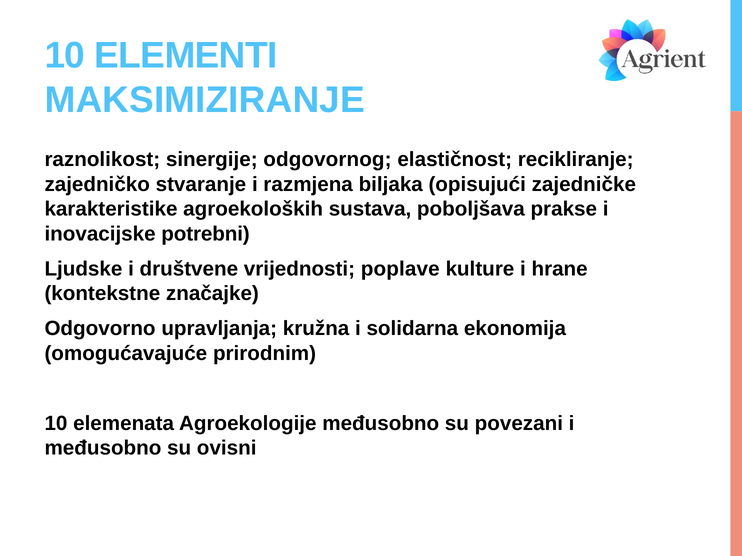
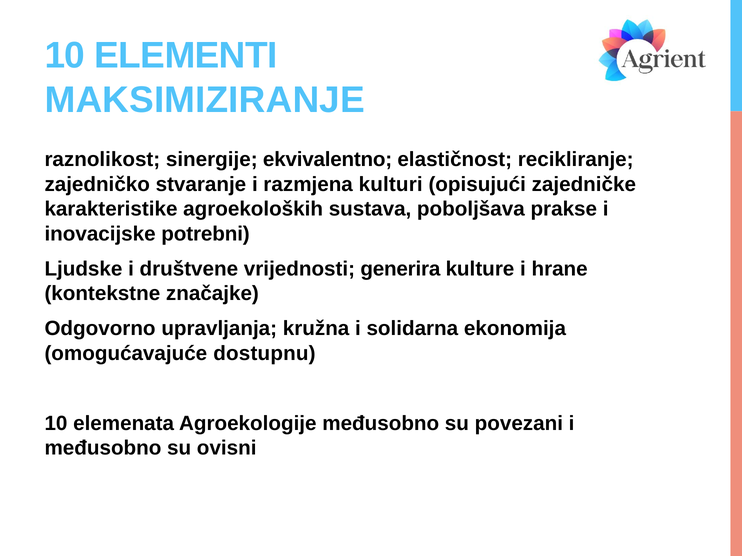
odgovornog: odgovornog -> ekvivalentno (328, 160)
biljaka: biljaka -> kulturi (391, 184)
poplave: poplave -> generira (400, 269)
prirodnim: prirodnim -> dostupnu (264, 354)
